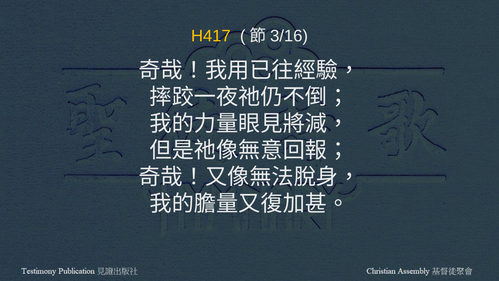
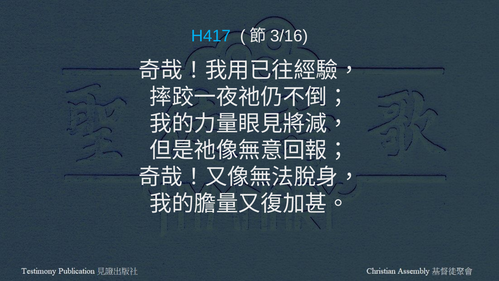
H417 colour: yellow -> light blue (211, 36)
